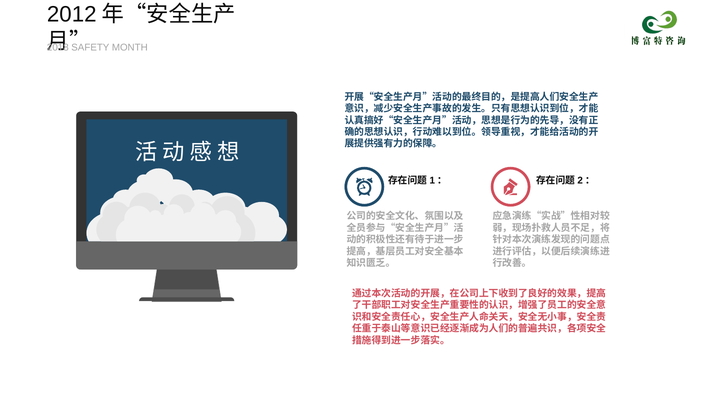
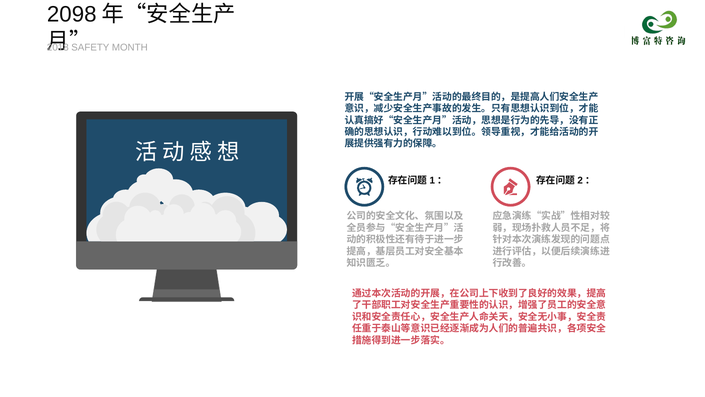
2012: 2012 -> 2098 (72, 14)
